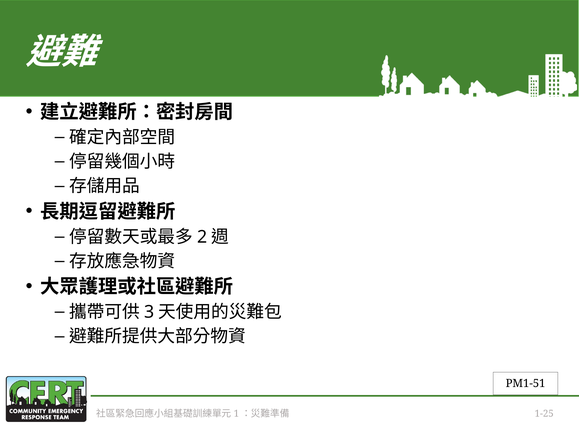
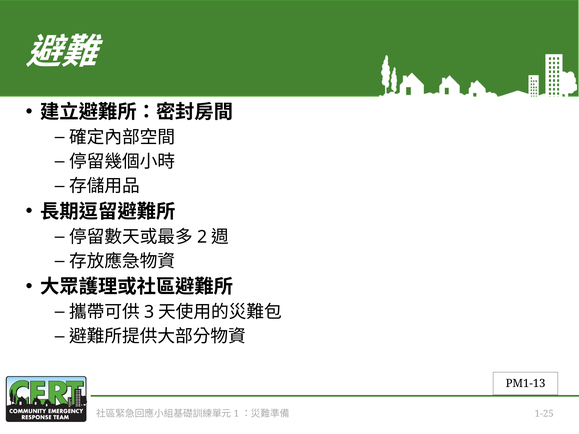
PM1-51: PM1-51 -> PM1-13 (526, 384)
